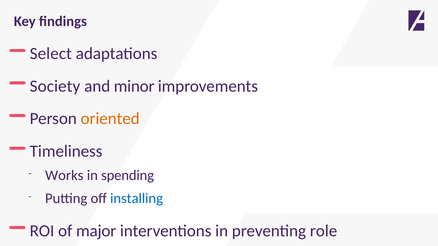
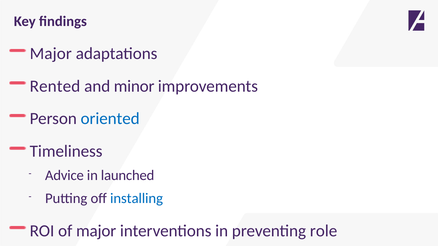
Select: Select -> Major (51, 54)
Society: Society -> Rented (55, 86)
oriented colour: orange -> blue (110, 119)
Works: Works -> Advice (64, 176)
spending: spending -> launched (128, 176)
